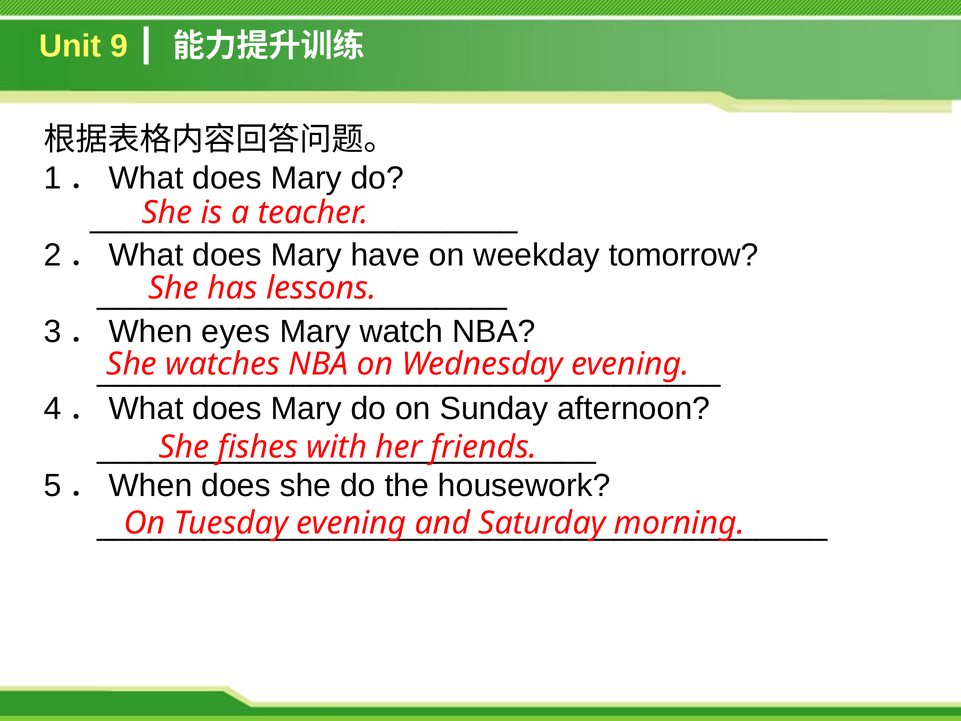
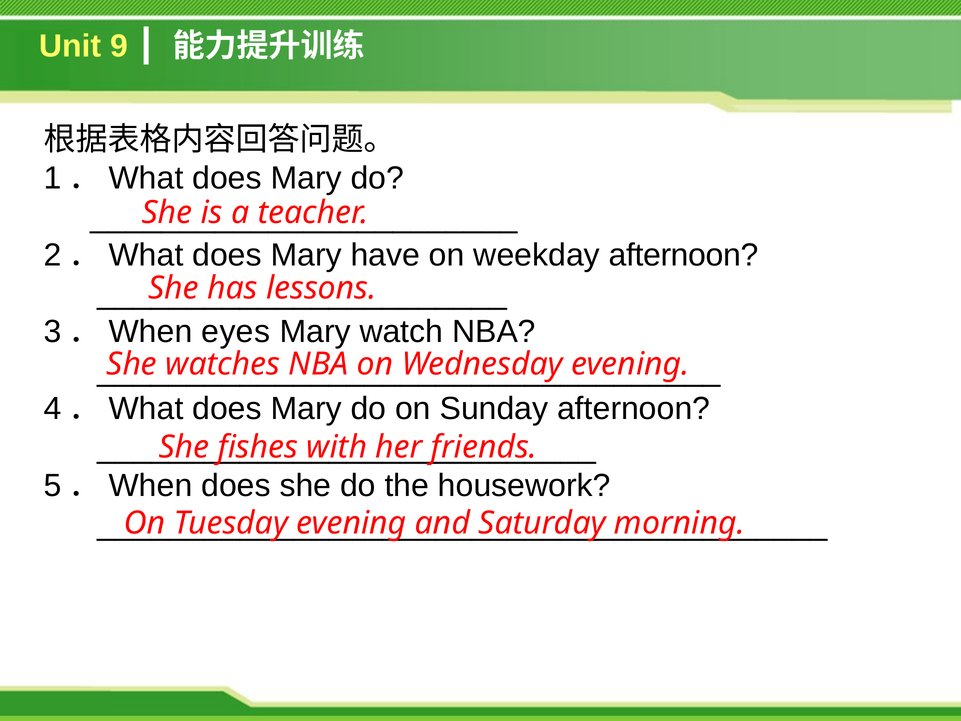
weekday tomorrow: tomorrow -> afternoon (684, 255)
